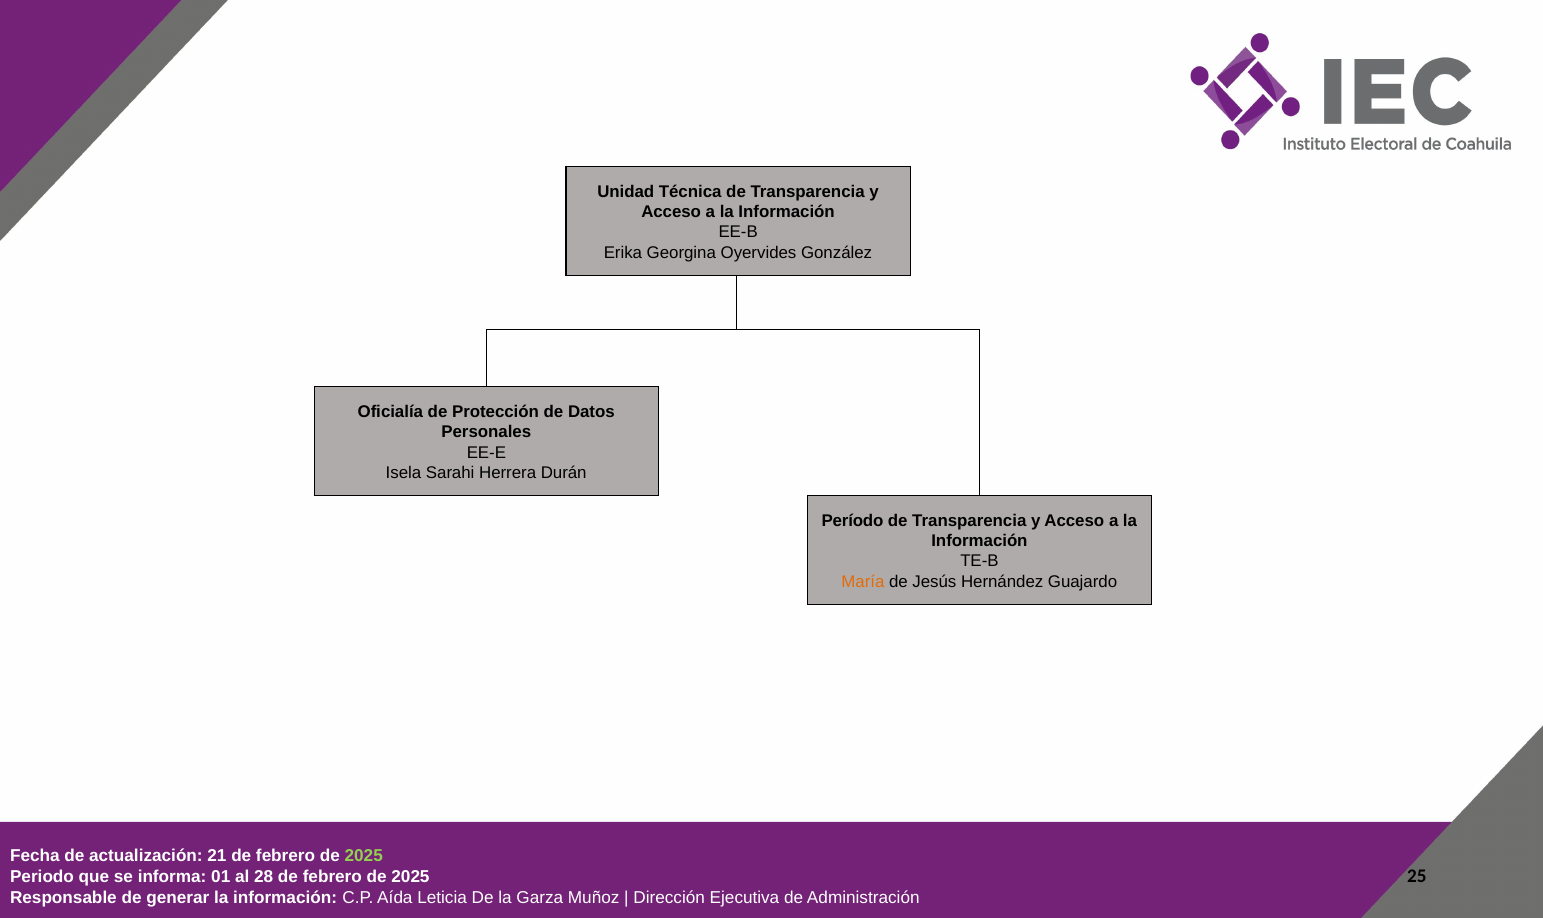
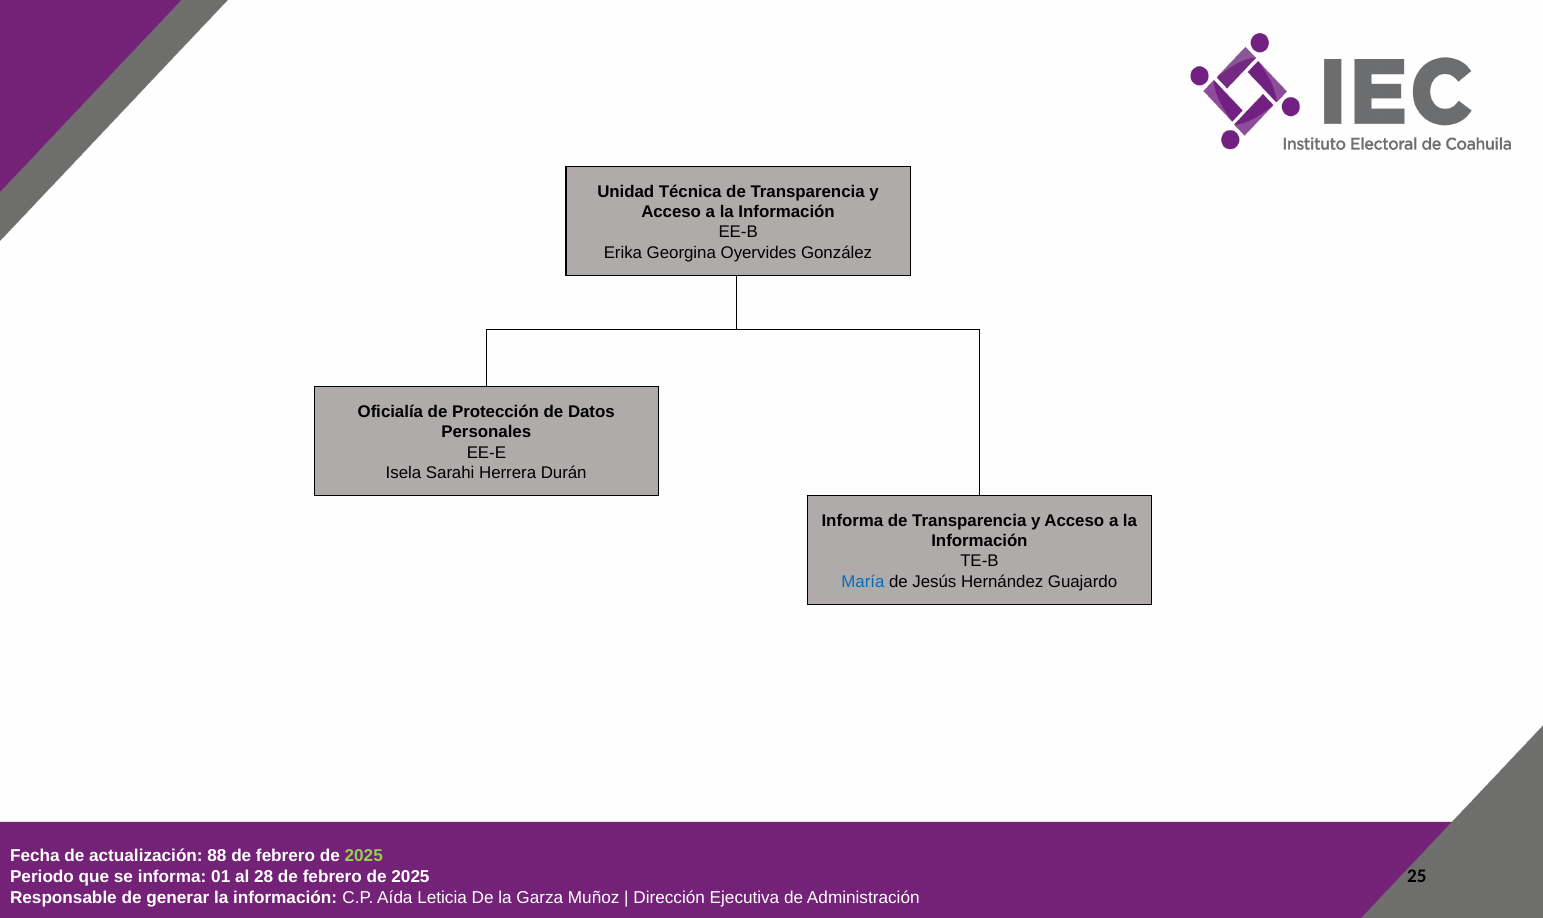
Período: Período -> Informa (852, 521)
María colour: orange -> blue (863, 581)
21: 21 -> 88 (217, 856)
